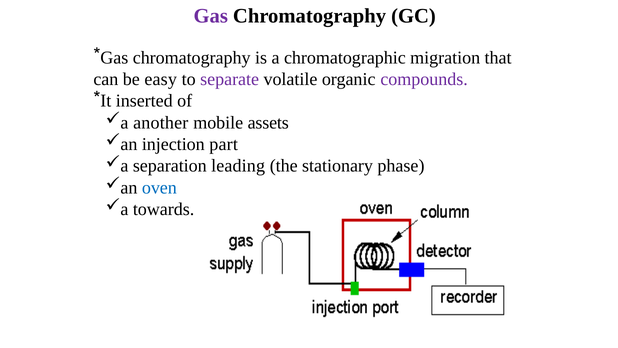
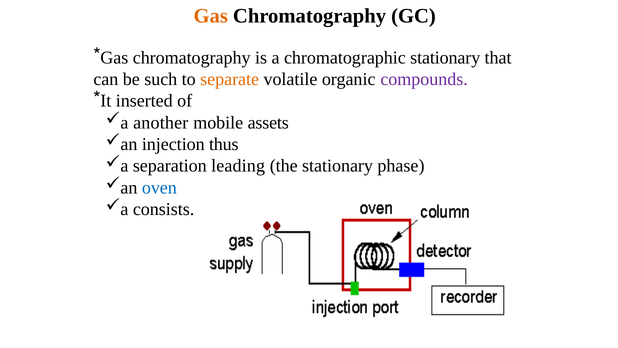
Gas colour: purple -> orange (211, 16)
chromatographic migration: migration -> stationary (445, 58)
easy: easy -> such (161, 79)
separate colour: purple -> orange (230, 79)
part: part -> thus (224, 144)
towards: towards -> consists (164, 209)
